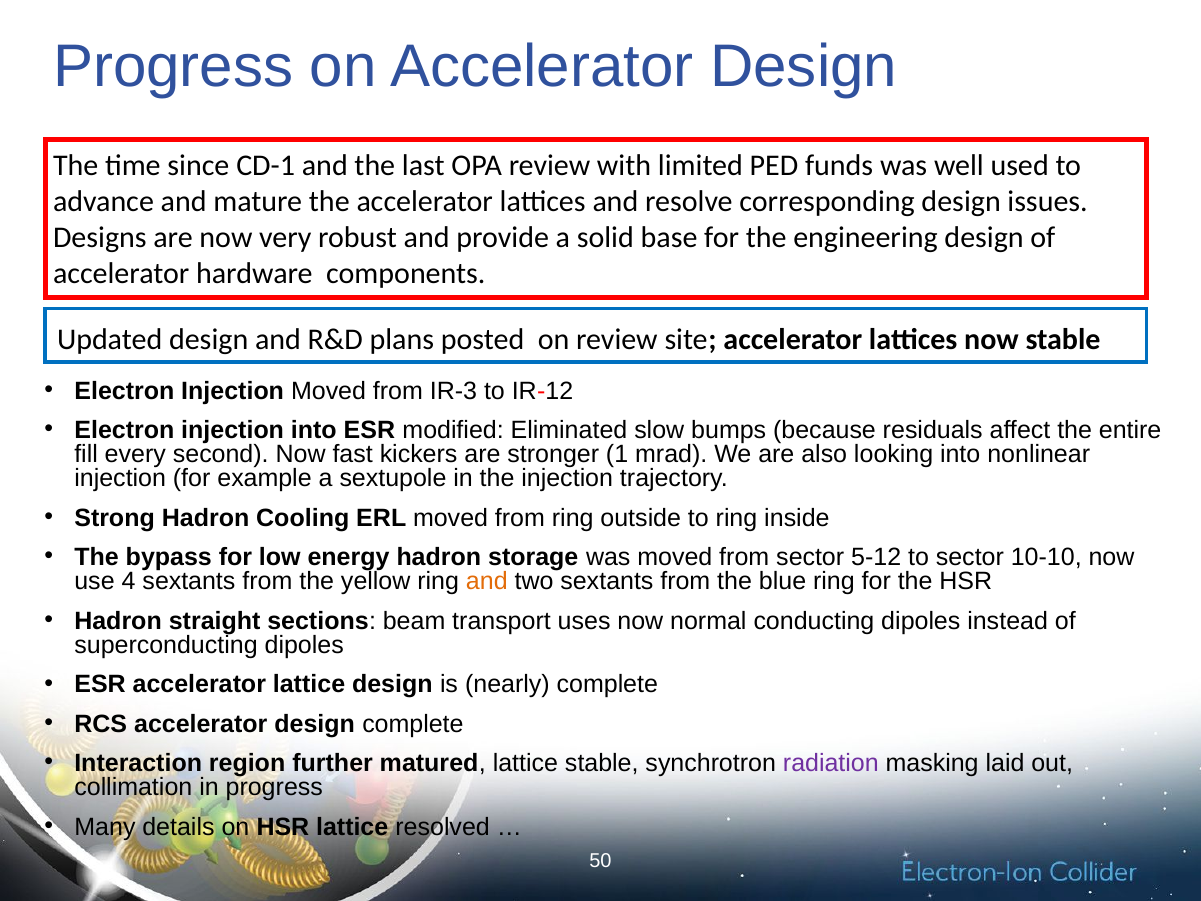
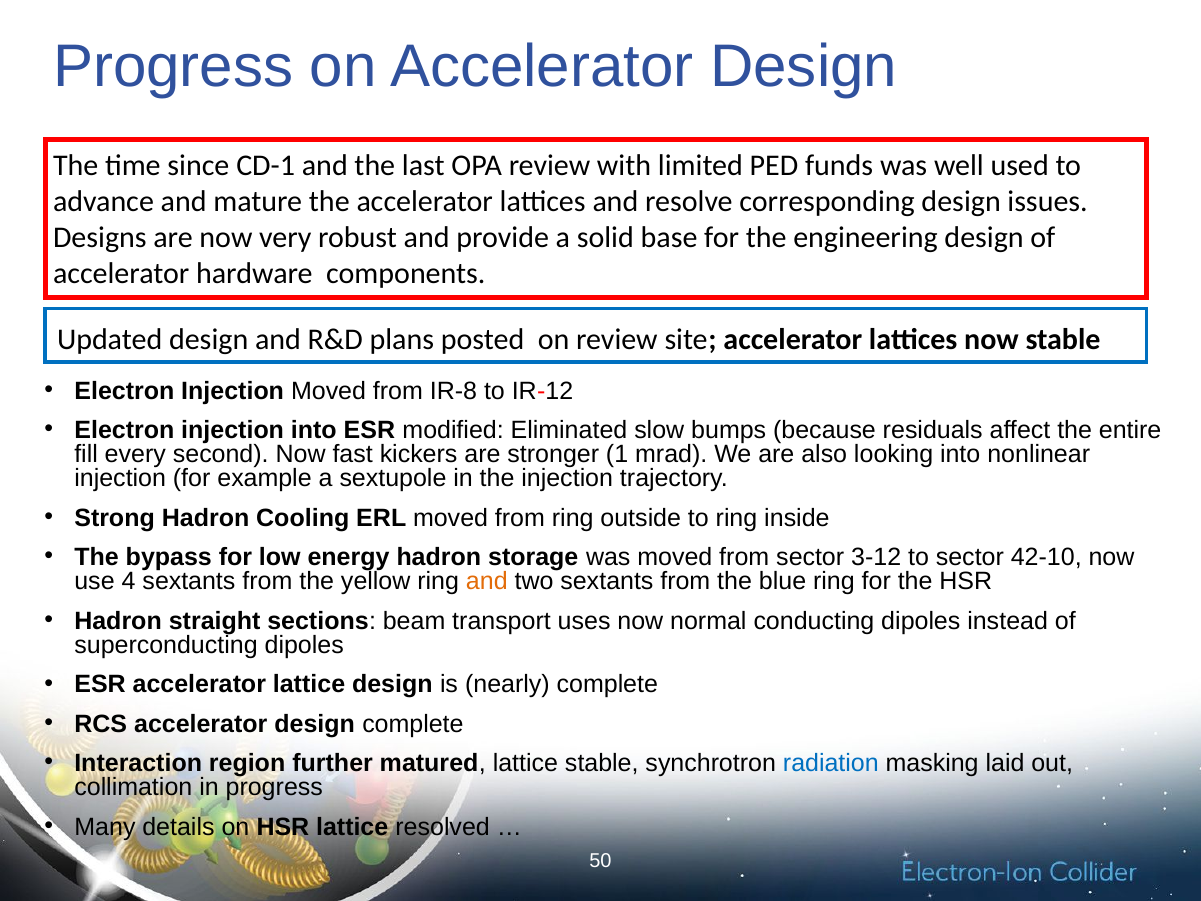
IR-3: IR-3 -> IR-8 (453, 391)
5-12: 5-12 -> 3-12 (876, 557)
10-10: 10-10 -> 42-10 (1046, 557)
radiation colour: purple -> blue (831, 763)
